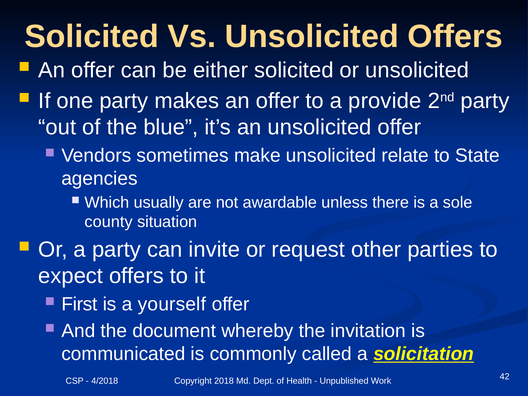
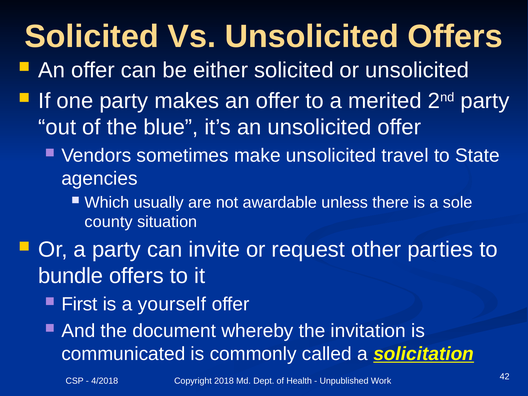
provide: provide -> merited (385, 101)
relate: relate -> travel (405, 156)
expect: expect -> bundle (71, 276)
